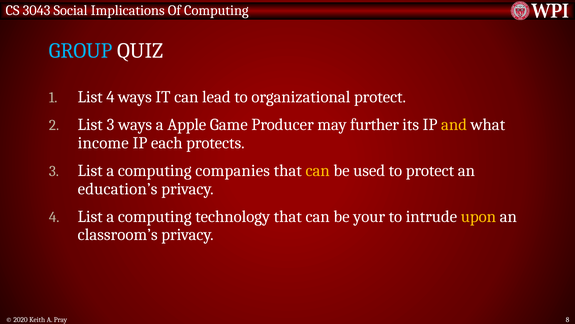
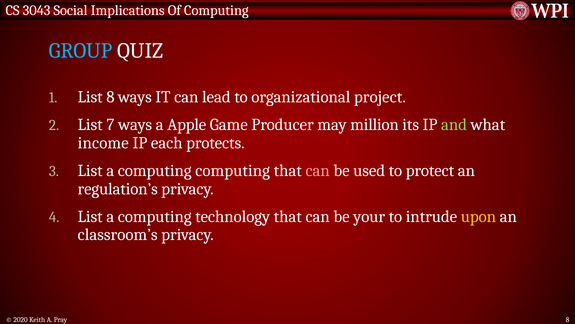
List 4: 4 -> 8 (110, 97)
organizational protect: protect -> project (380, 97)
List 3: 3 -> 7 (110, 125)
further: further -> million (375, 125)
and colour: yellow -> light green (454, 125)
computing companies: companies -> computing (233, 170)
can colour: yellow -> pink (318, 170)
education’s: education’s -> regulation’s (118, 188)
